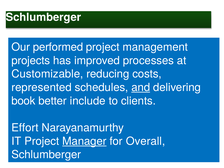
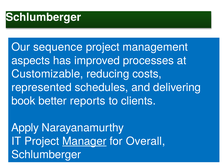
performed: performed -> sequence (58, 47)
projects: projects -> aspects (31, 61)
and underline: present -> none (141, 87)
include: include -> reports (88, 101)
Effort: Effort -> Apply (25, 128)
